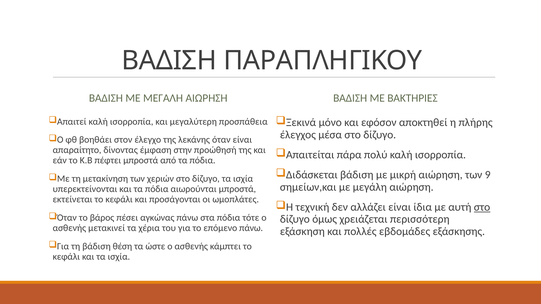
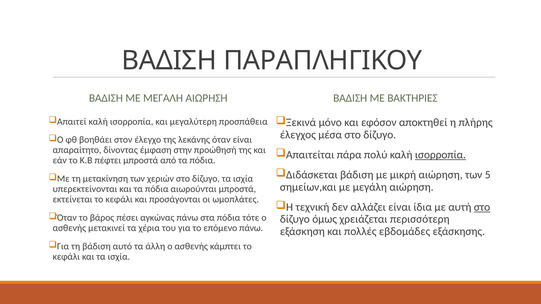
ισορροπία underline: none -> present (440, 155)
9: 9 -> 5 (488, 175)
θέση: θέση -> αυτό (122, 246)
ώστε: ώστε -> άλλη (155, 246)
